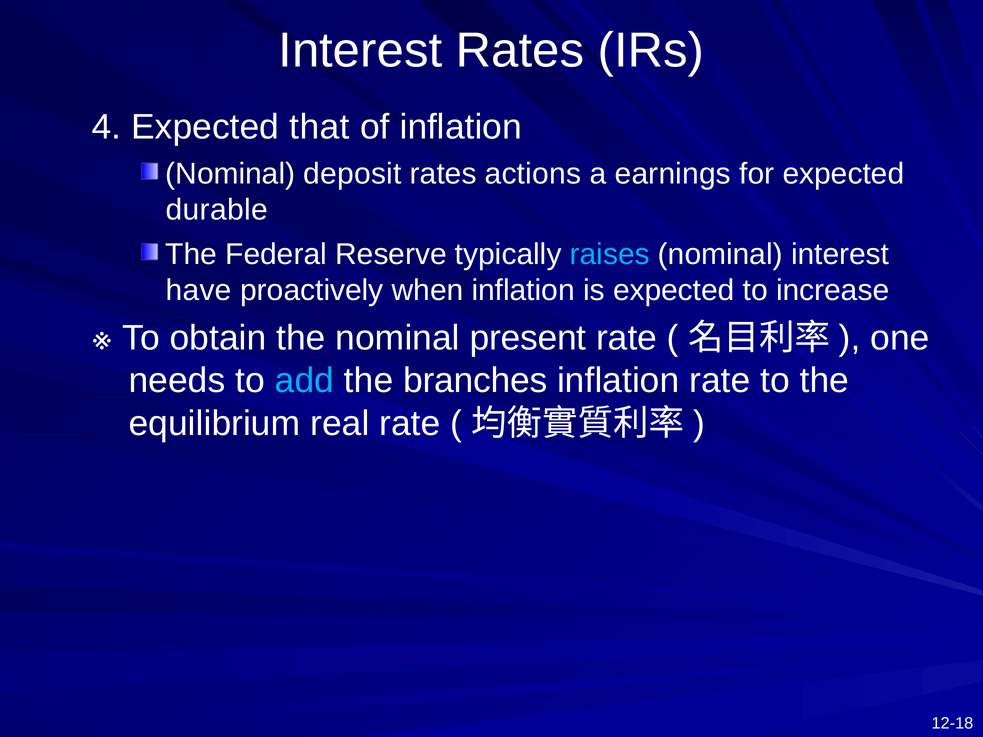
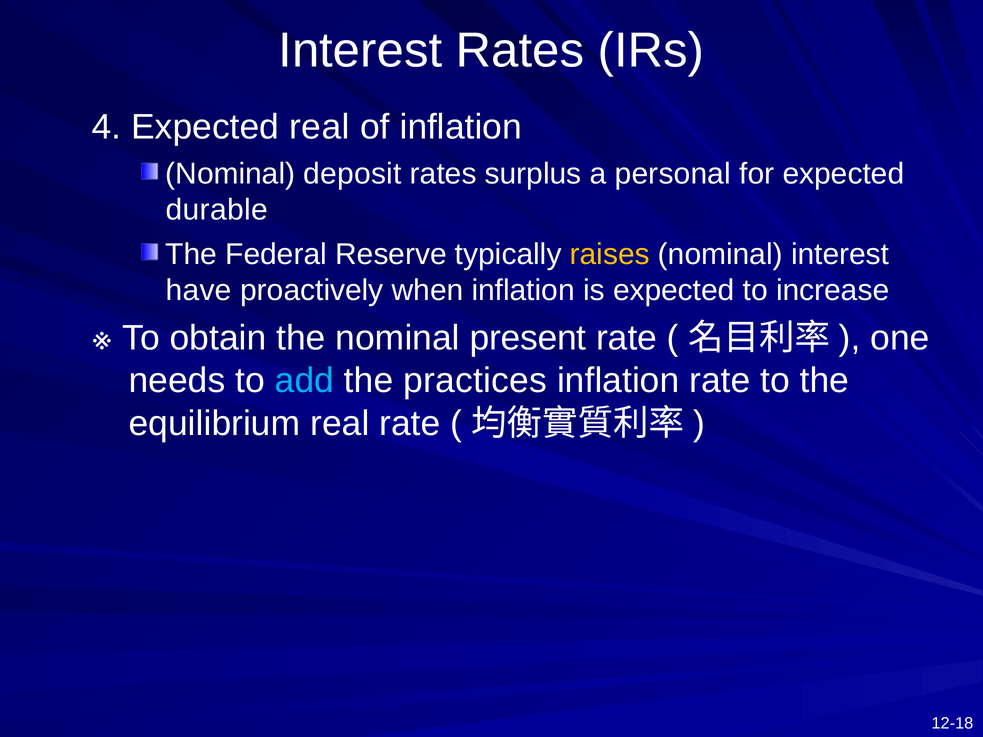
Expected that: that -> real (319, 127)
actions: actions -> surplus (533, 174)
earnings: earnings -> personal (673, 174)
raises colour: light blue -> yellow (610, 254)
branches: branches -> practices (475, 381)
